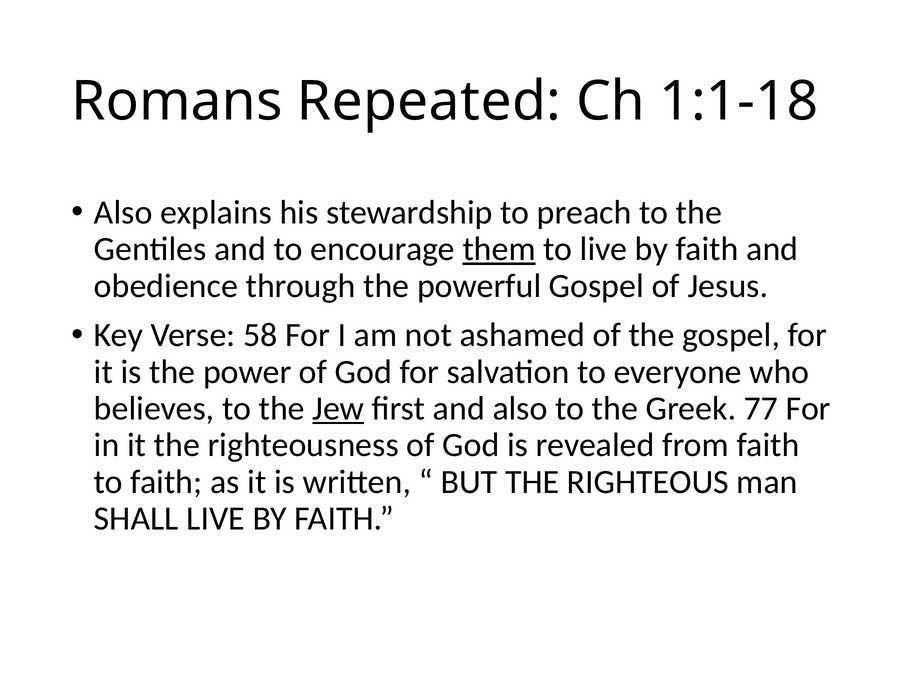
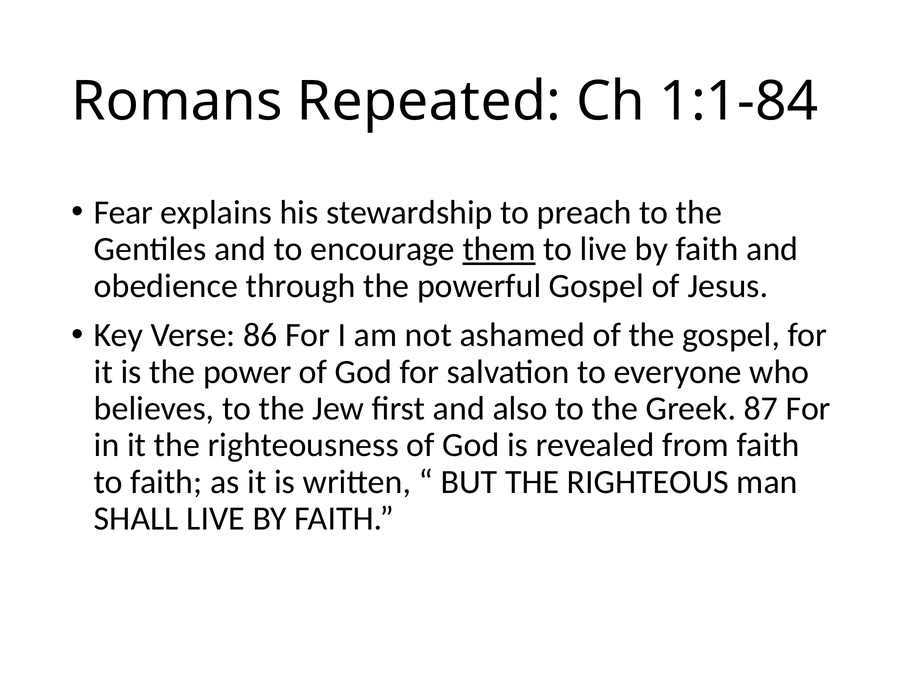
1:1-18: 1:1-18 -> 1:1-84 (739, 101)
Also: Also -> Fear (123, 212)
58: 58 -> 86 (260, 335)
Jew underline: present -> none (338, 408)
77: 77 -> 87 (761, 408)
